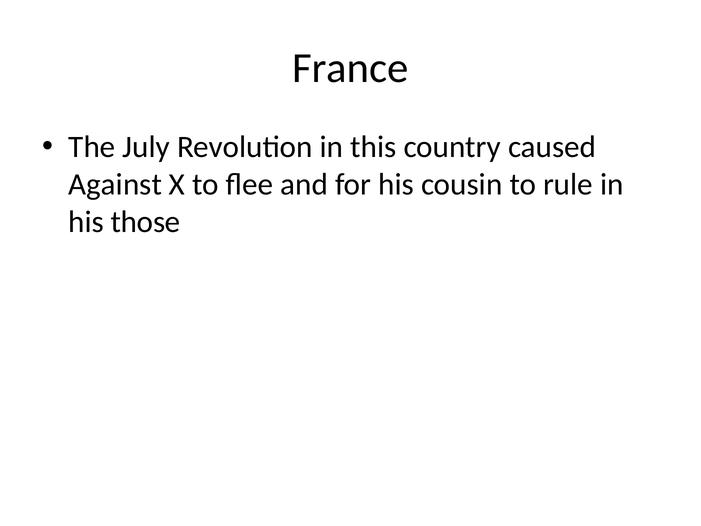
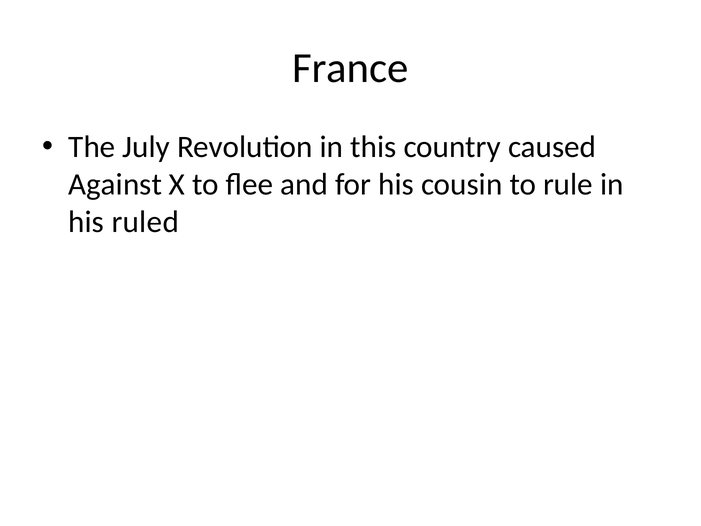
those: those -> ruled (145, 222)
